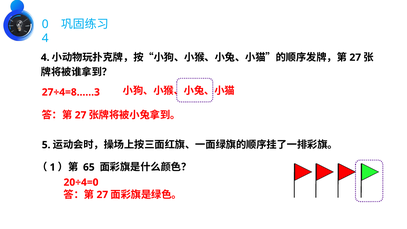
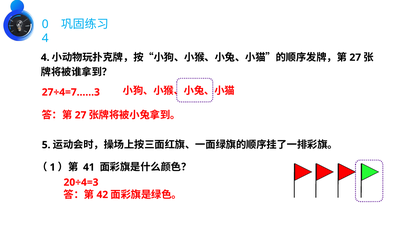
27÷4=8……3: 27÷4=8……3 -> 27÷4=7……3 (71, 92)
65: 65 -> 41 (89, 167)
20÷4=0: 20÷4=0 -> 20÷4=3 (81, 182)
27: 27 -> 42 (102, 195)
